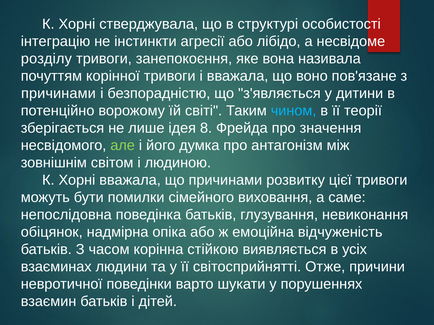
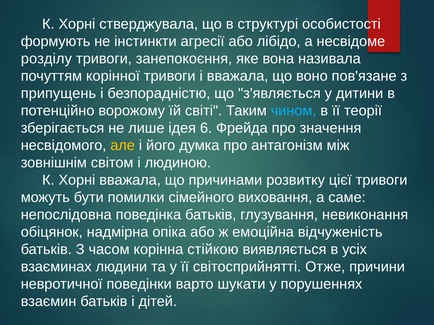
інтеграцію: інтеграцію -> формують (56, 42)
причинами: причинами -> припущень (58, 94)
8: 8 -> 6 (206, 128)
але colour: light green -> yellow (123, 146)
